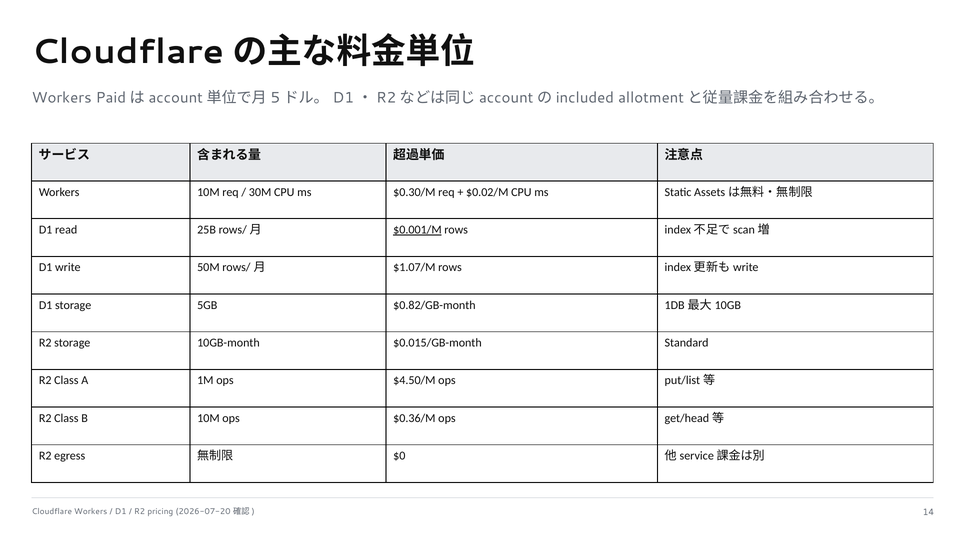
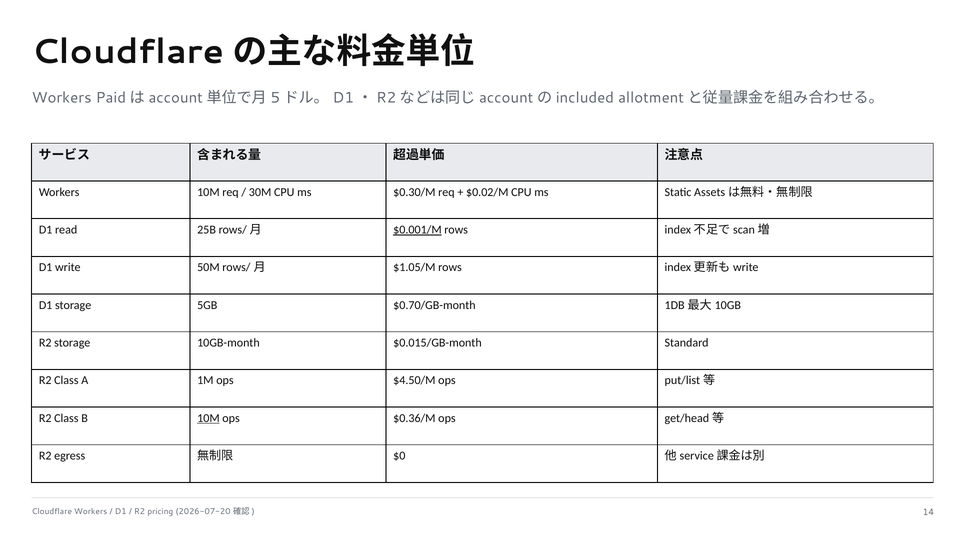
$1.07/M: $1.07/M -> $1.05/M (414, 267)
$0.82/GB-month: $0.82/GB-month -> $0.70/GB-month (434, 305)
10M underline: none -> present (208, 418)
